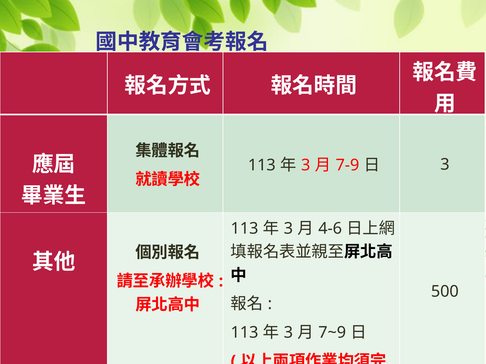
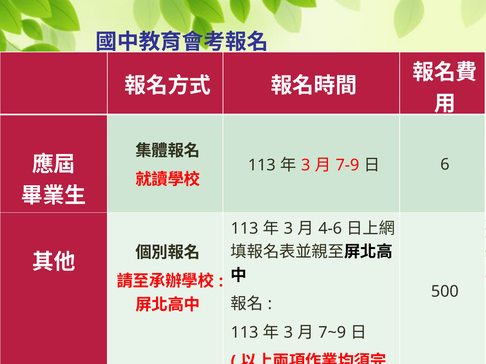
3: 3 -> 6 (445, 165)
